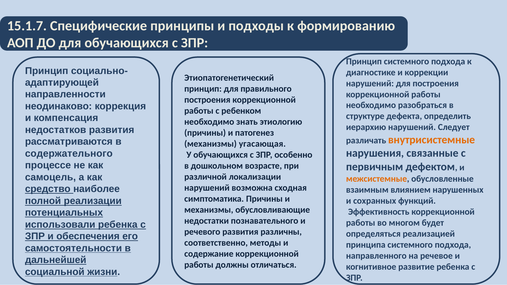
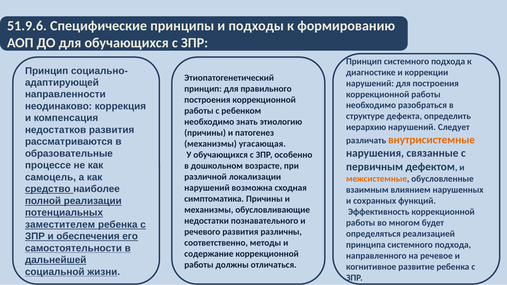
15.1.7: 15.1.7 -> 51.9.6 (27, 26)
содержательного: содержательного -> образовательные (69, 154)
использовали: использовали -> заместителем (60, 225)
